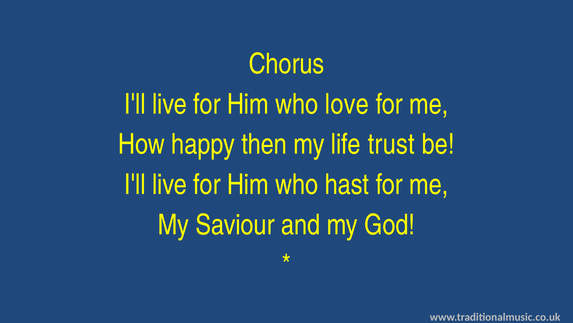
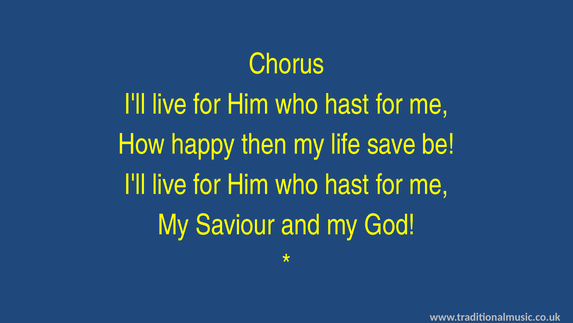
love: love -> hast (347, 104)
trust: trust -> save (391, 144)
